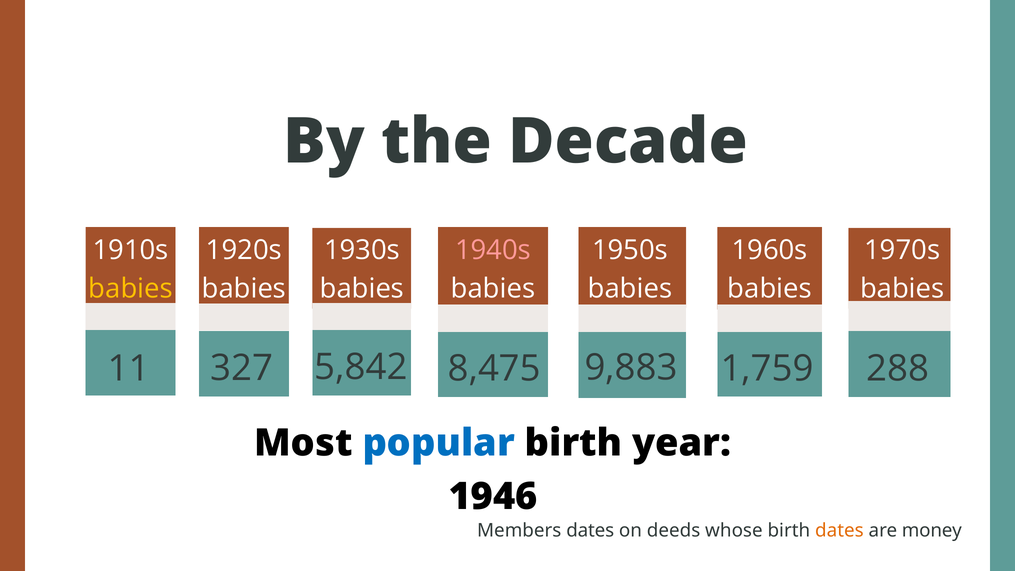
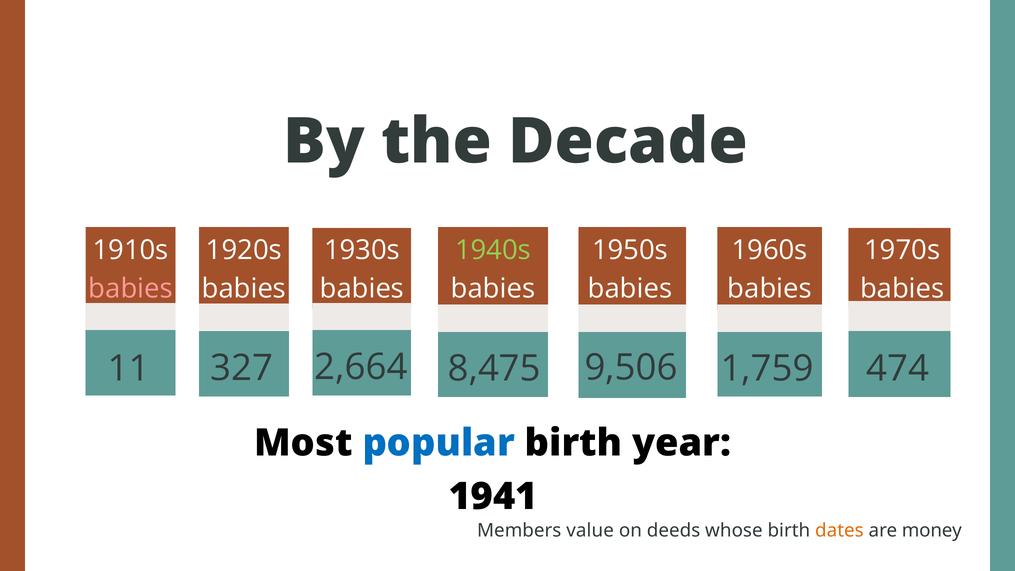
1940s colour: pink -> light green (493, 250)
babies colour: yellow -> pink (131, 289)
5,842: 5,842 -> 2,664 (361, 367)
9,883: 9,883 -> 9,506 (631, 368)
288: 288 -> 474 (898, 369)
1946: 1946 -> 1941 (493, 496)
Members dates: dates -> value (590, 530)
